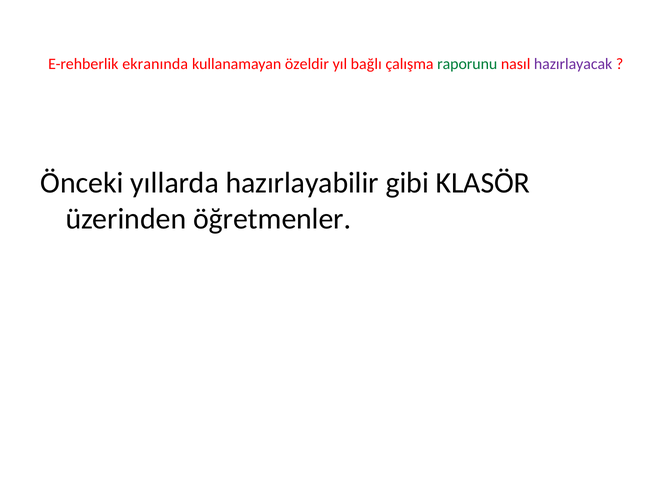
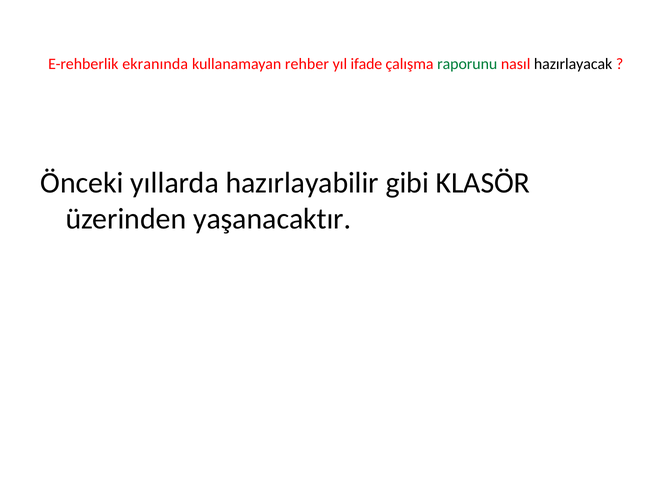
özeldir: özeldir -> rehber (307, 64)
bağlı: bağlı -> ifade (366, 64)
hazırlayacak colour: purple -> black (573, 64)
öğretmenler: öğretmenler -> yaşanacaktır (272, 219)
